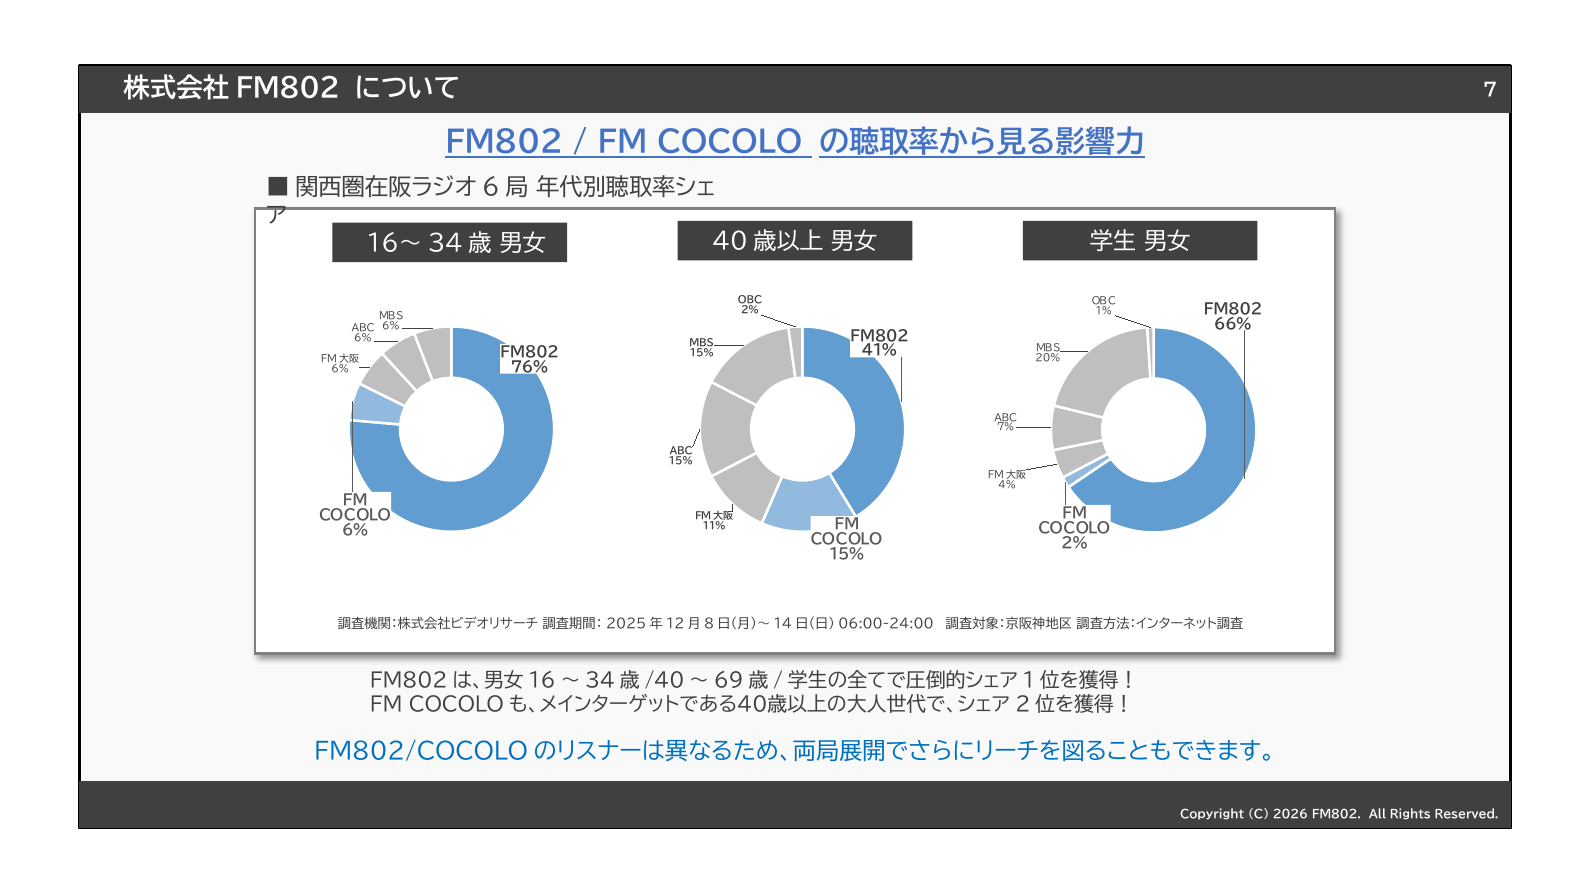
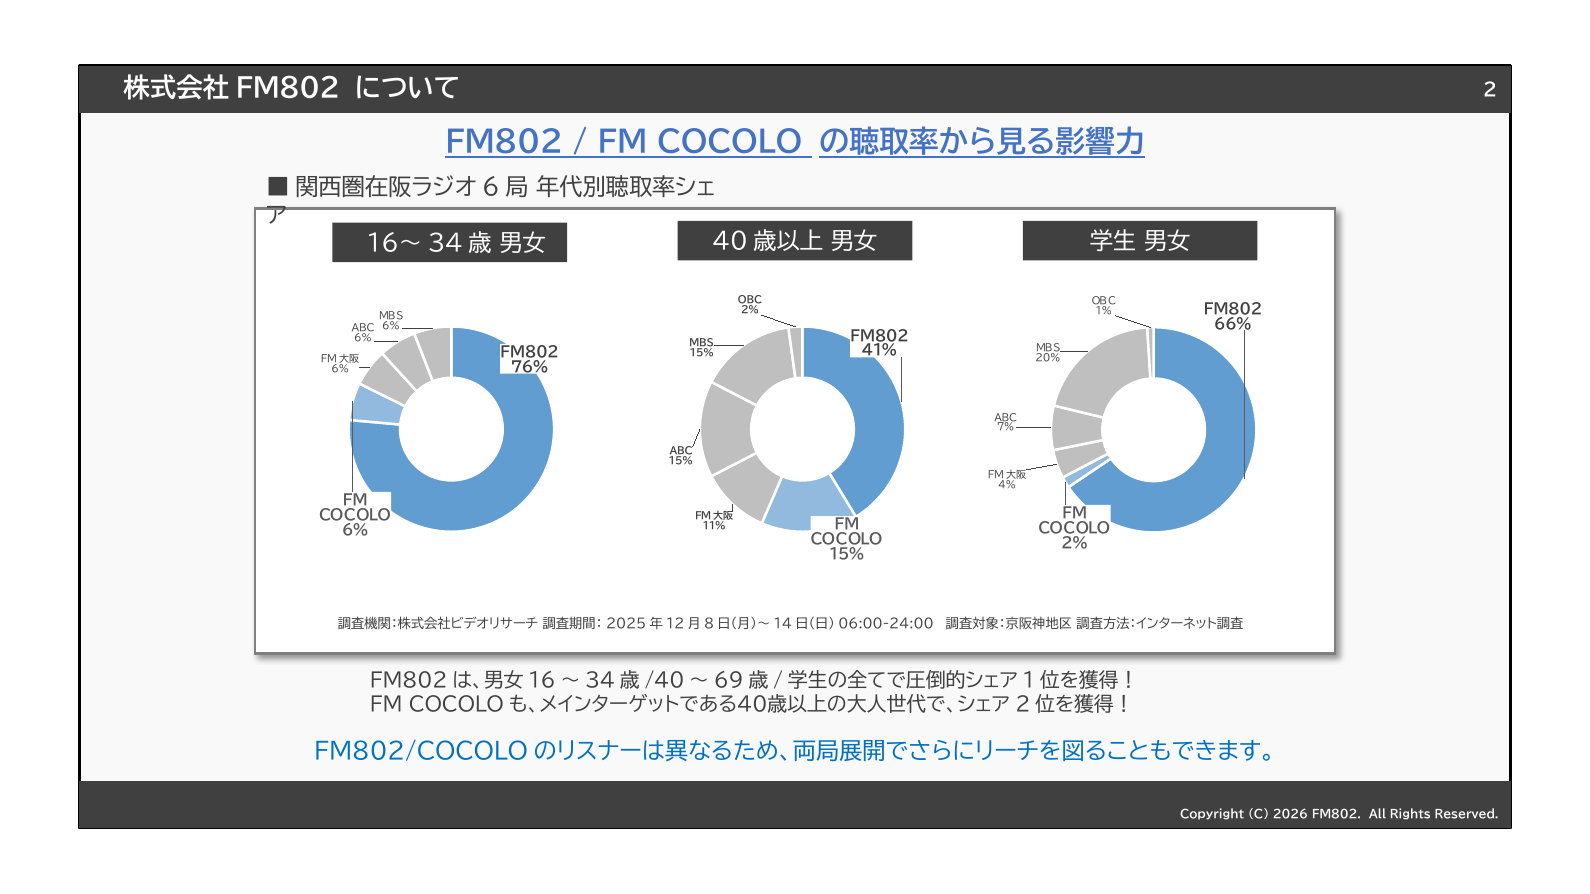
7: 7 -> 2 (1490, 90)
